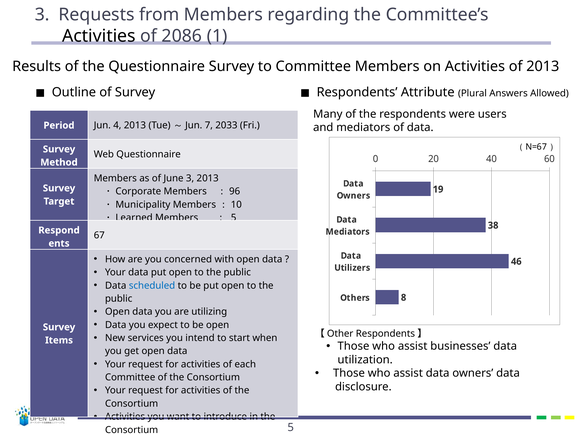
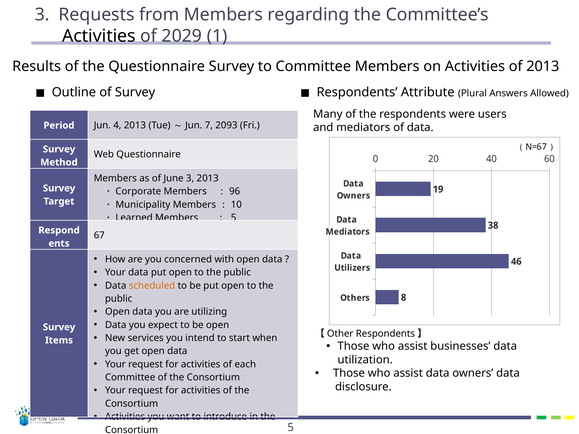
2086: 2086 -> 2029 (182, 36)
2033: 2033 -> 2093 (226, 125)
scheduled colour: blue -> orange (152, 286)
